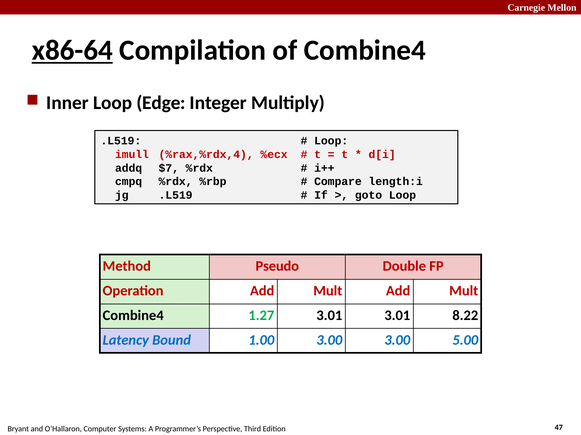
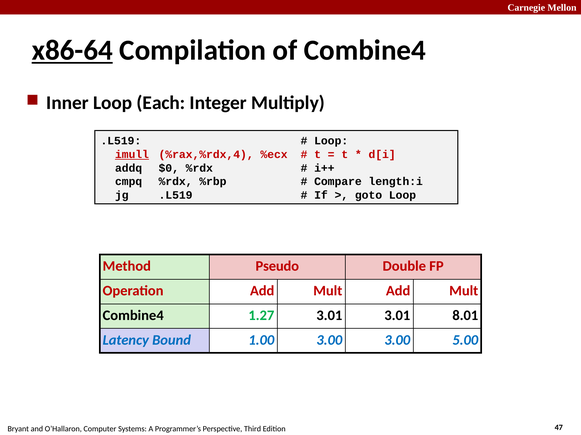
Edge: Edge -> Each (161, 103)
imull underline: none -> present (132, 155)
$7: $7 -> $0 (169, 168)
8.22: 8.22 -> 8.01 (465, 316)
